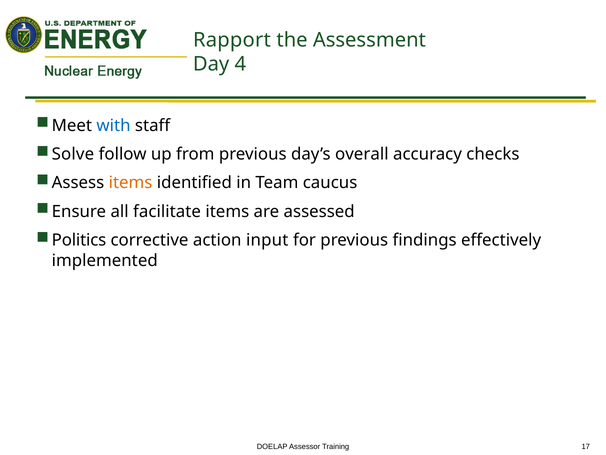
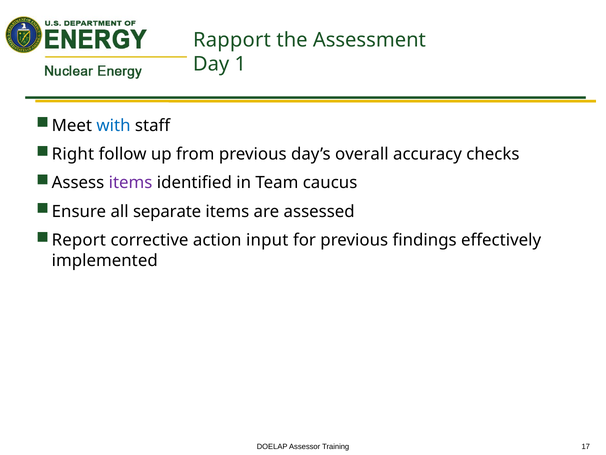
4: 4 -> 1 (240, 64)
Solve: Solve -> Right (73, 154)
items colour: orange -> purple (131, 183)
facilitate: facilitate -> separate (167, 211)
Politics: Politics -> Report (79, 240)
